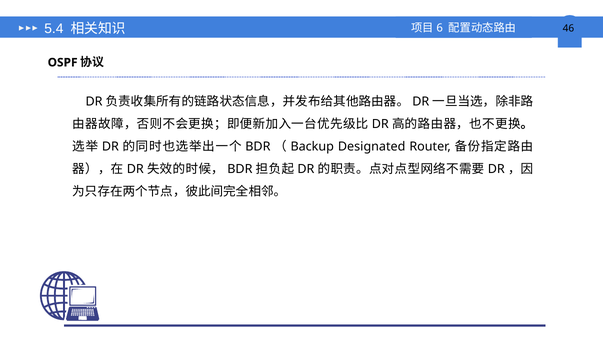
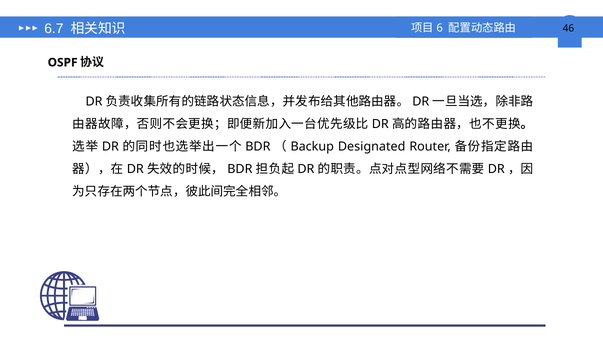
5.4: 5.4 -> 6.7 (54, 29)
